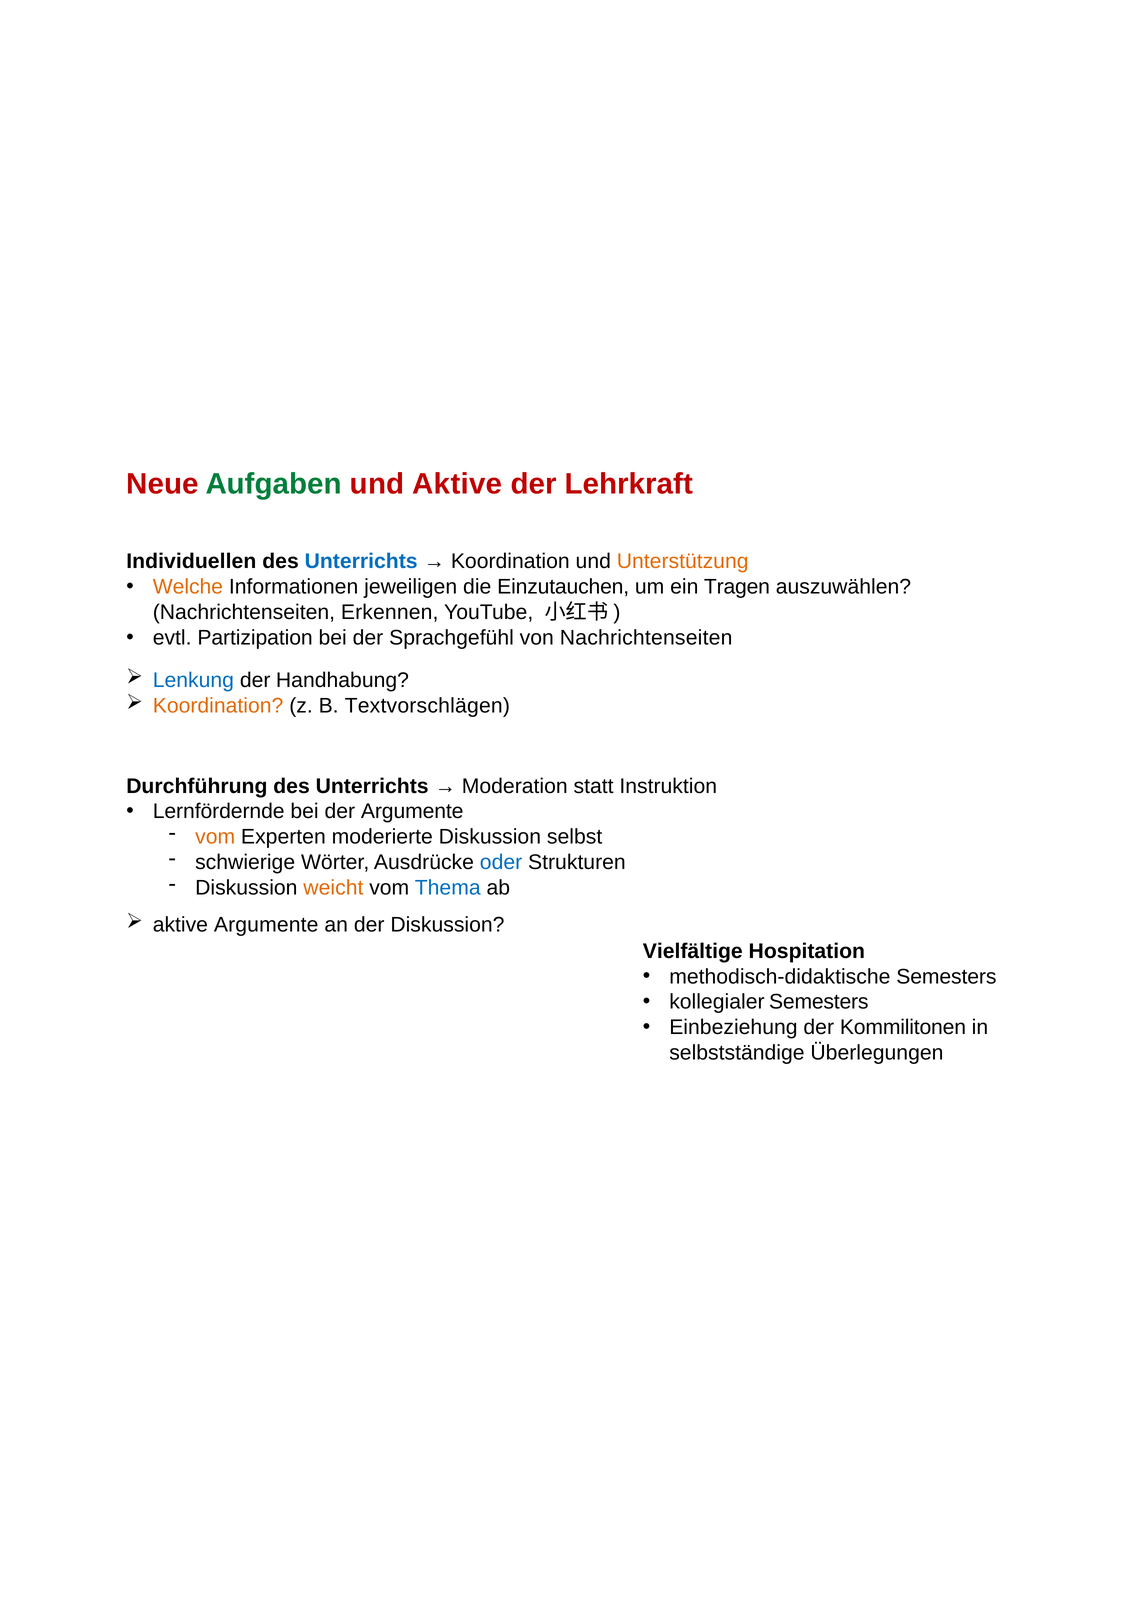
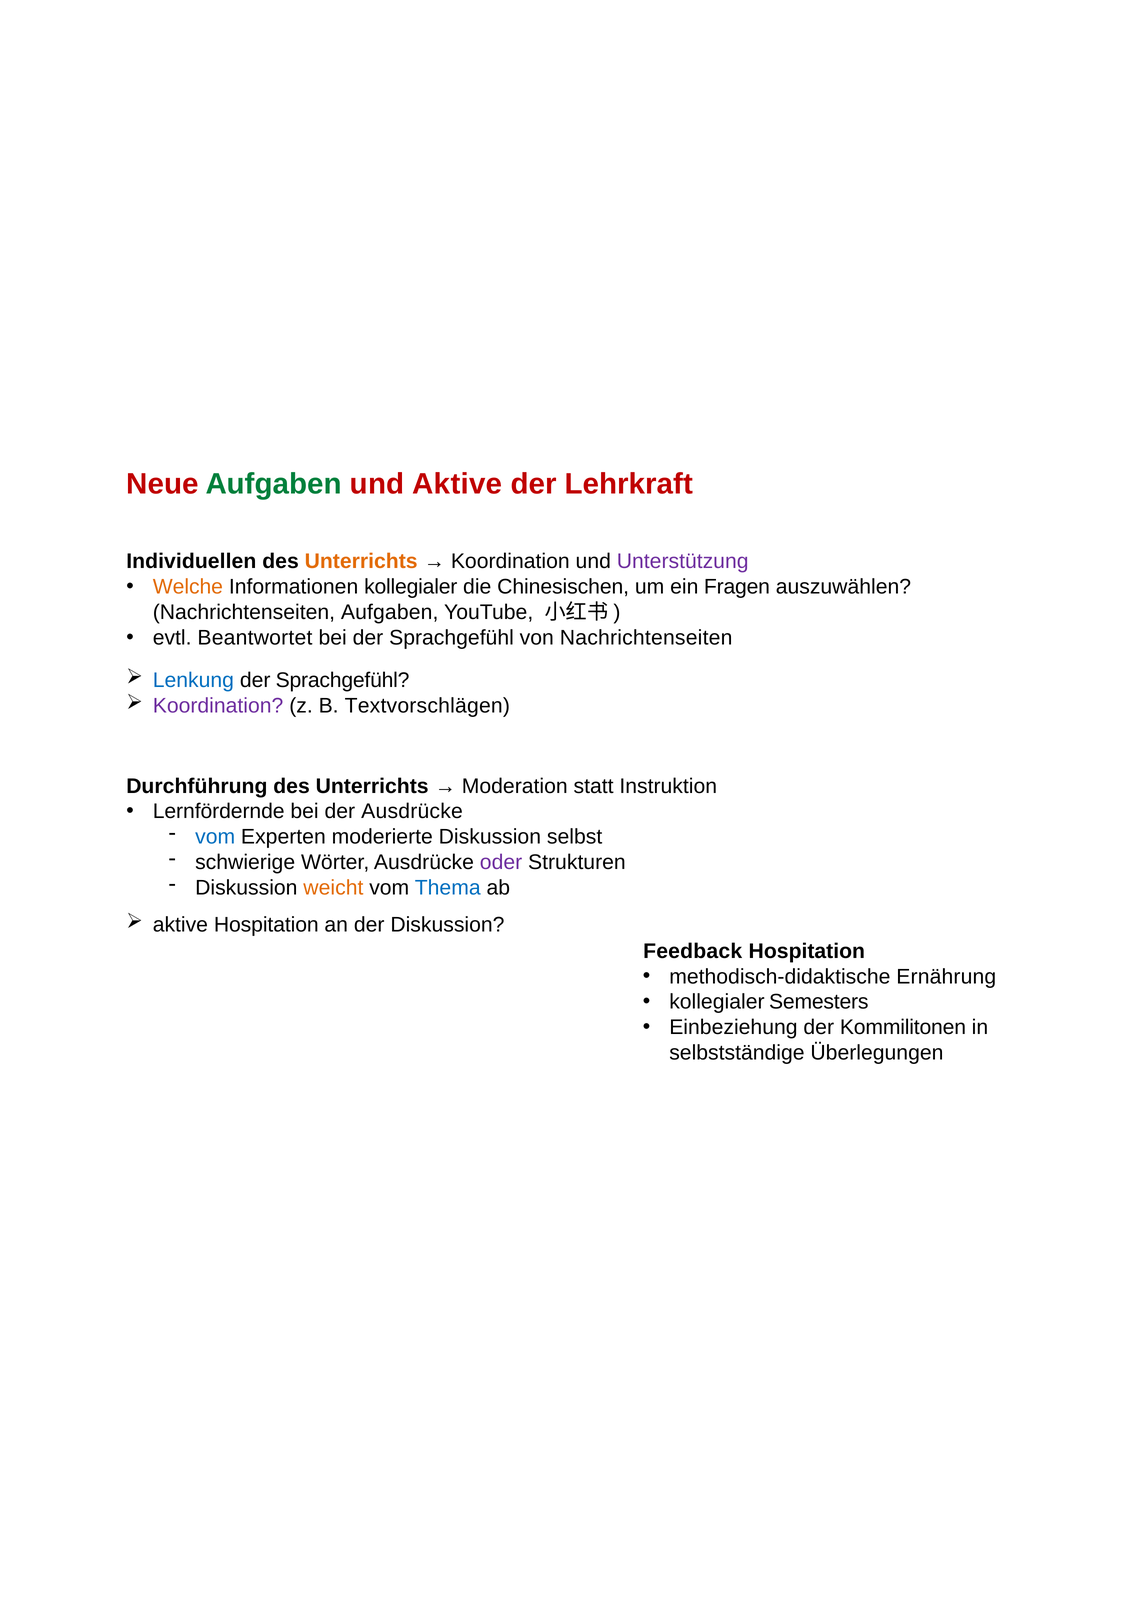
Unterrichts colour: blue -> orange (361, 562)
Unterstützung colour: orange -> purple (683, 562)
Informationen jeweiligen: jeweiligen -> kollegialer (411, 587)
Einzutauchen: Einzutauchen -> Chinesischen (563, 587)
Tragen: Tragen -> Fragen (737, 587)
Nachrichtenseiten Erkennen: Erkennen -> Aufgaben (390, 612)
Partizipation: Partizipation -> Beantwortet (255, 638)
Handhabung: Handhabung -> Sprachgefühl (343, 680)
Koordination colour: orange -> purple (218, 706)
der Argumente: Argumente -> Ausdrücke (412, 812)
vom colour: orange -> blue (215, 837)
oder colour: blue -> purple (501, 863)
aktive Argumente: Argumente -> Hospitation (266, 925)
Vielfältige: Vielfältige -> Feedback (693, 951)
methodisch-didaktische Semesters: Semesters -> Ernährung (946, 977)
